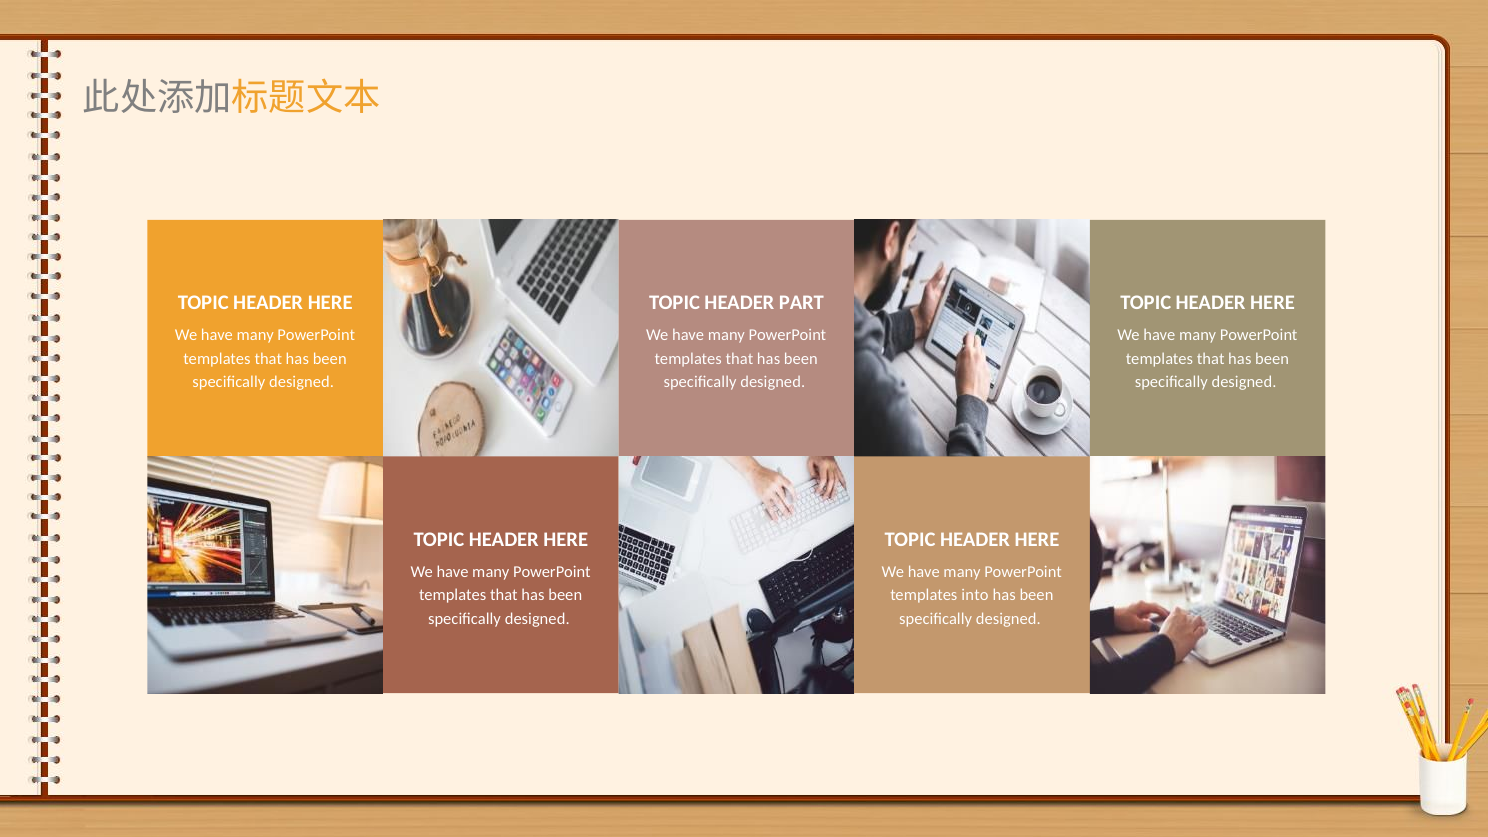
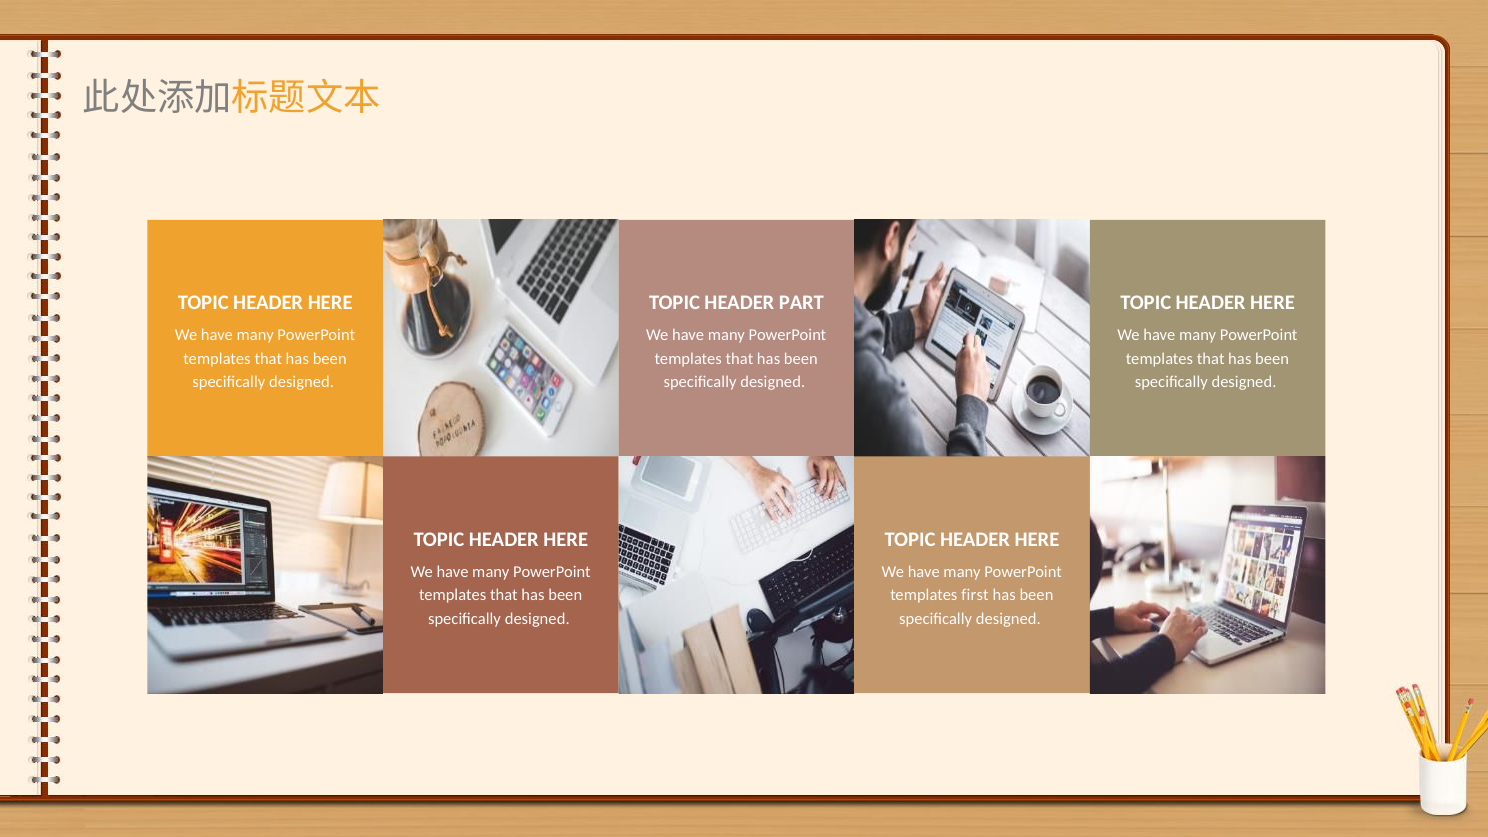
into: into -> first (975, 595)
